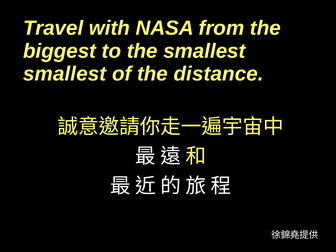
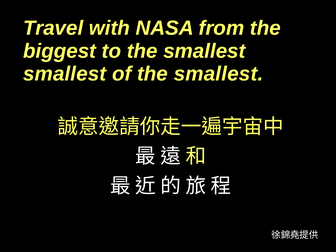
of the distance: distance -> smallest (219, 74)
